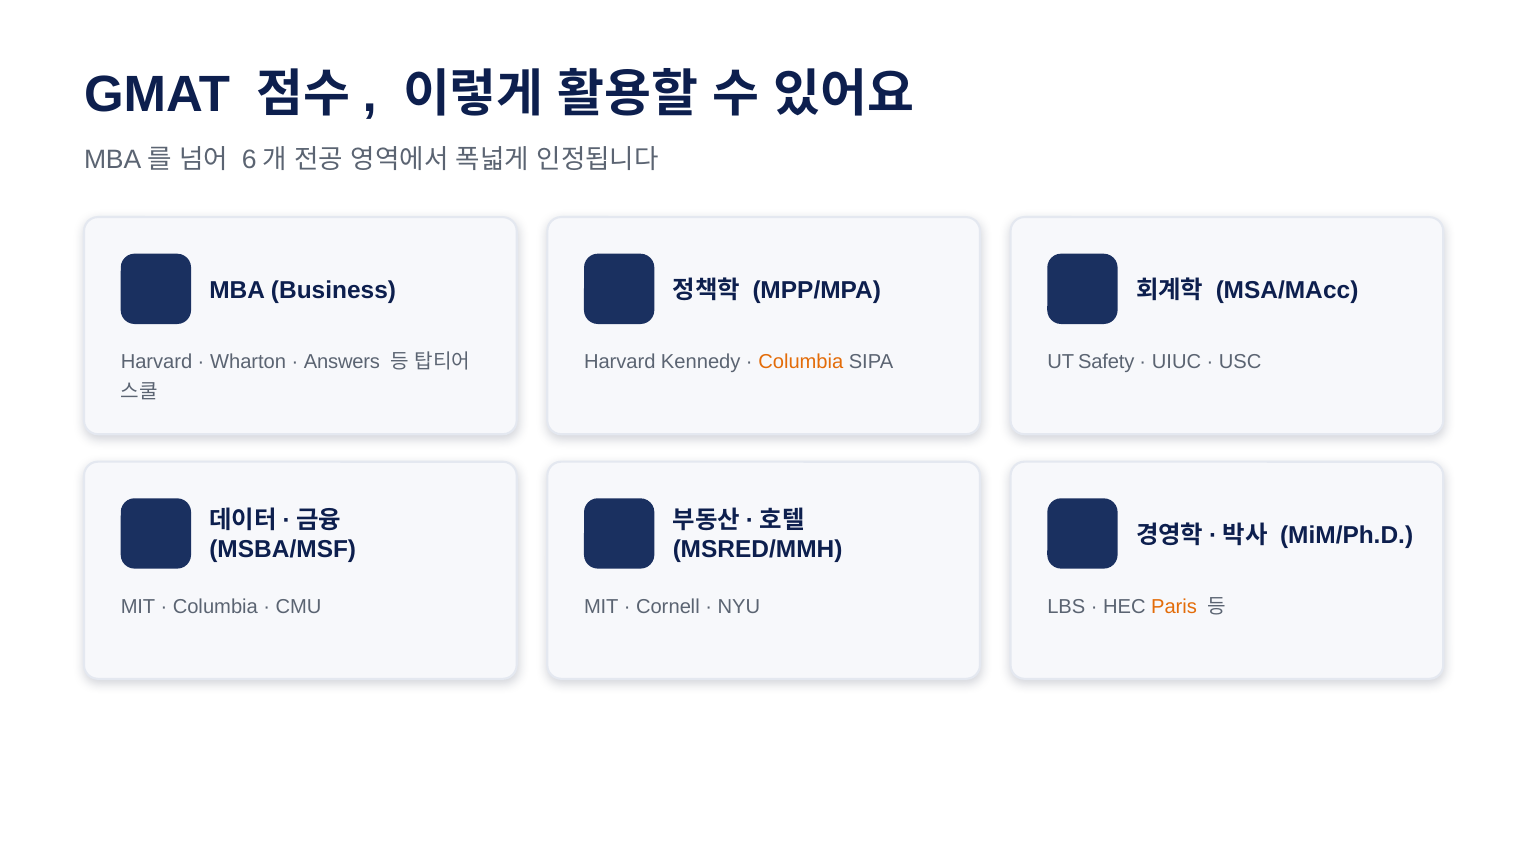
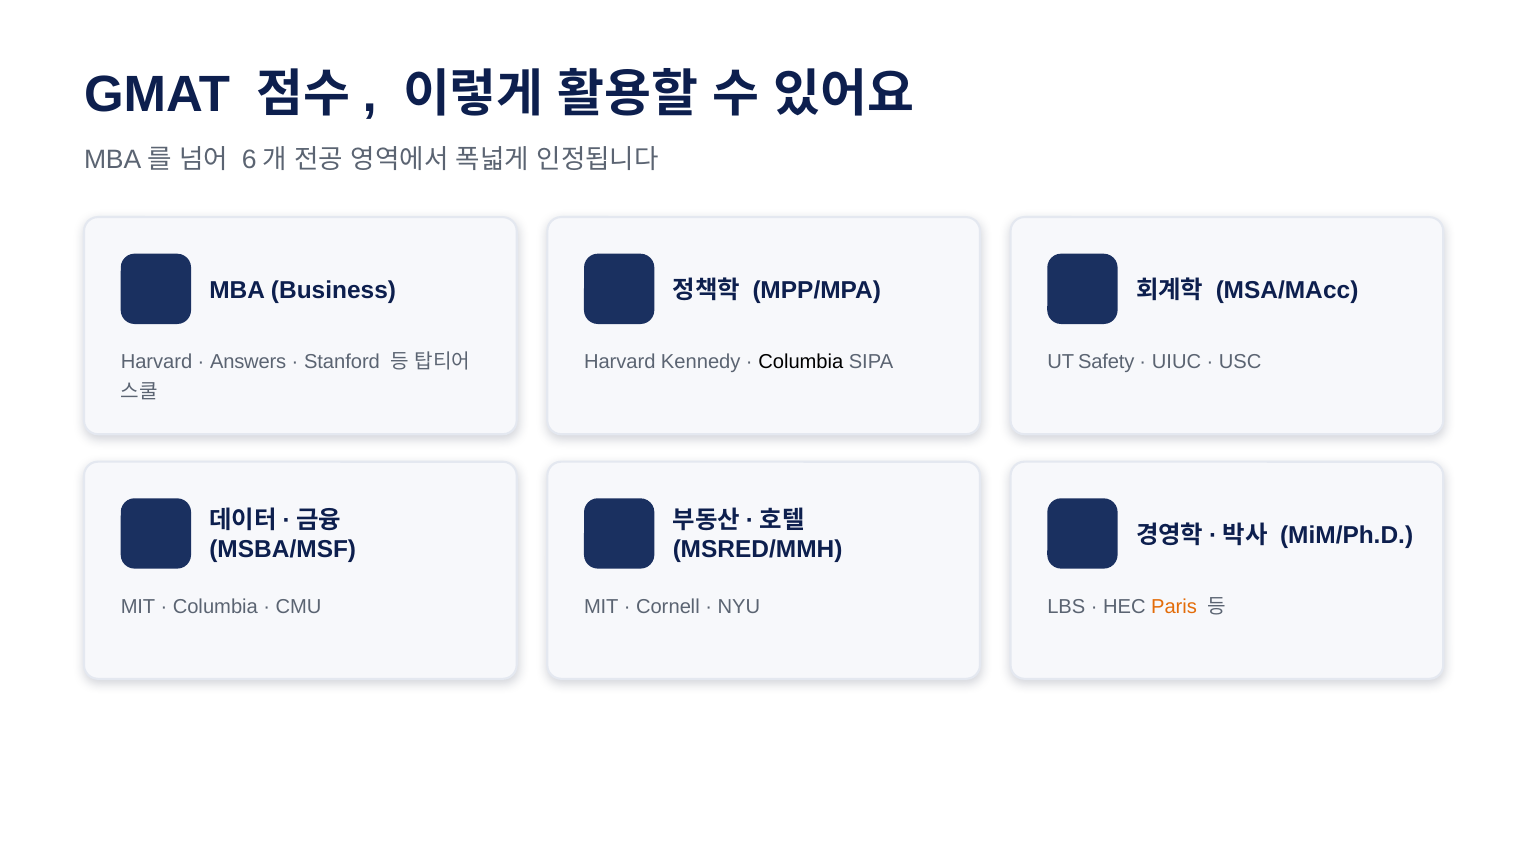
Wharton: Wharton -> Answers (248, 362)
Answers: Answers -> Stanford (342, 362)
Columbia colour: orange -> black (801, 362)
